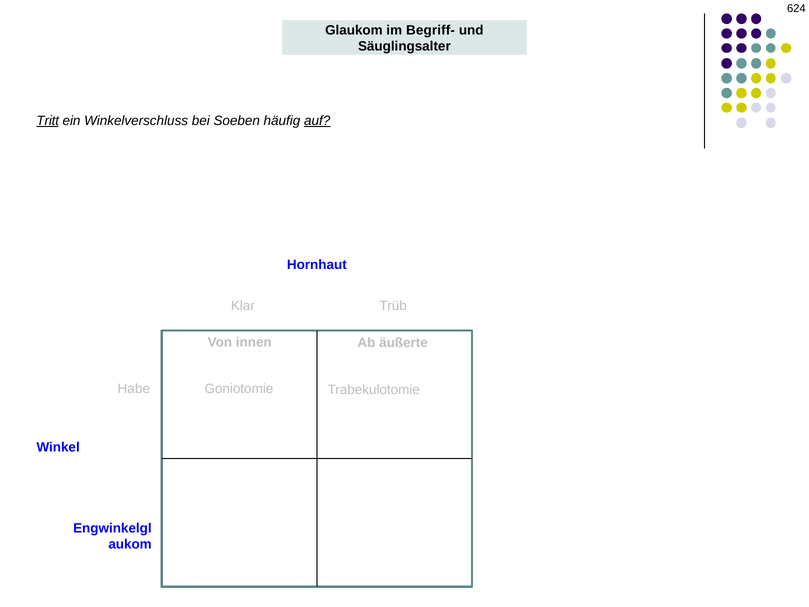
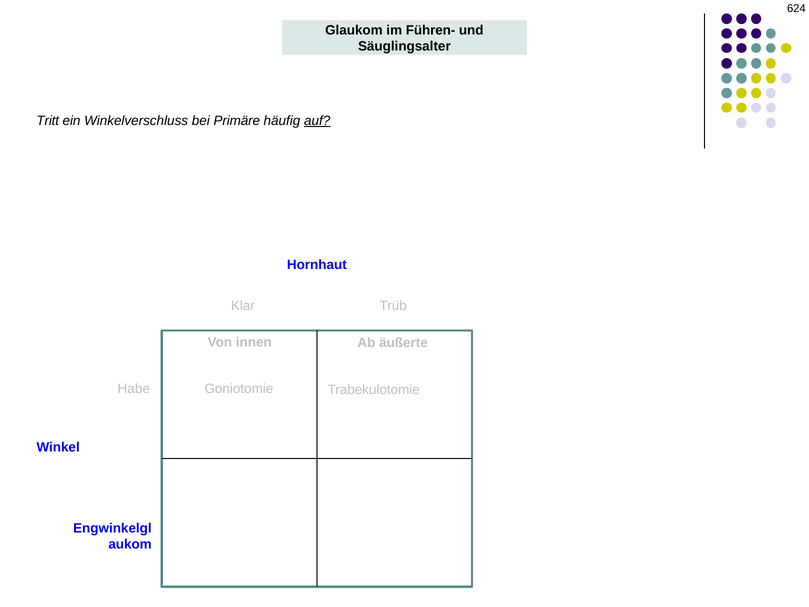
Begriff-: Begriff- -> Führen- (431, 30)
Tritt underline: present -> none (48, 121)
Soeben: Soeben -> Primäre (237, 121)
